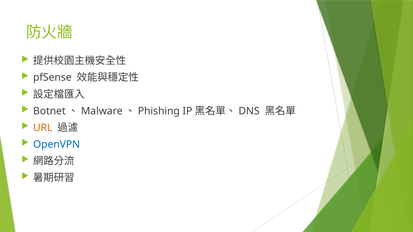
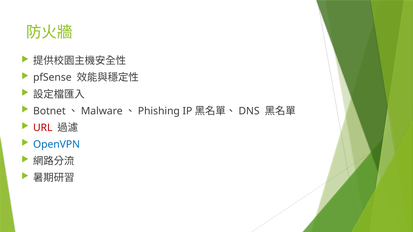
URL colour: orange -> red (43, 128)
